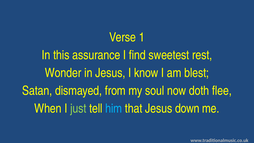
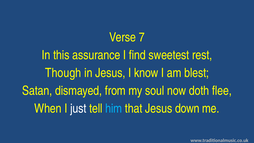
1: 1 -> 7 (142, 37)
Wonder: Wonder -> Though (63, 73)
just colour: light green -> white (78, 108)
